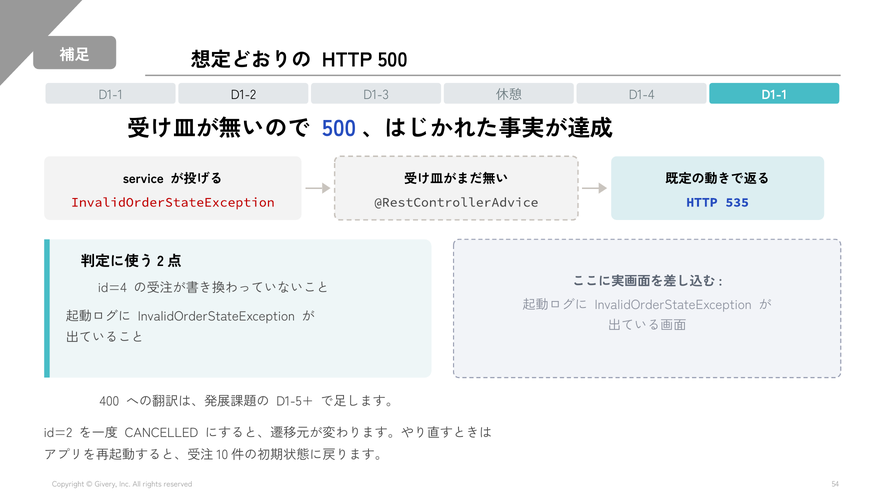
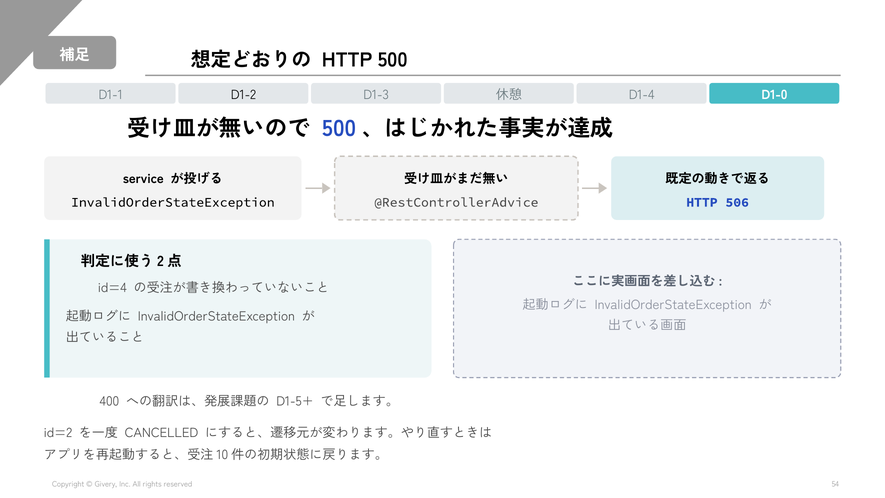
D1-4 D1-1: D1-1 -> D1-0 (774, 95)
InvalidOrderStateException colour: red -> black (173, 202)
535: 535 -> 506 (737, 202)
